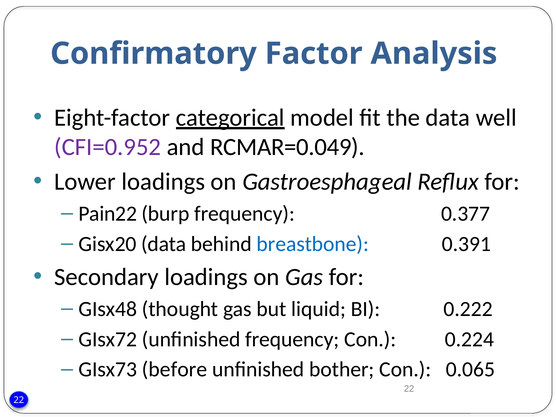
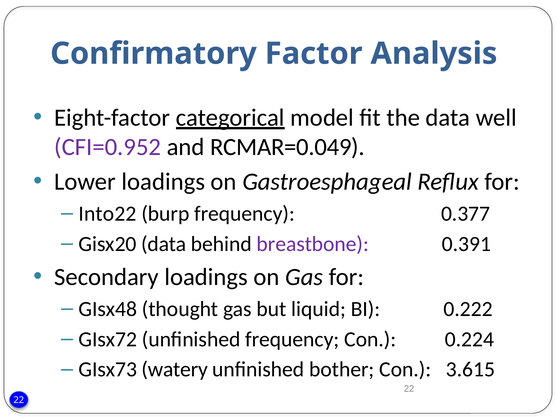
Pain22: Pain22 -> Into22 (107, 214)
breastbone colour: blue -> purple (313, 244)
before: before -> watery (175, 369)
0.065: 0.065 -> 3.615 (470, 369)
